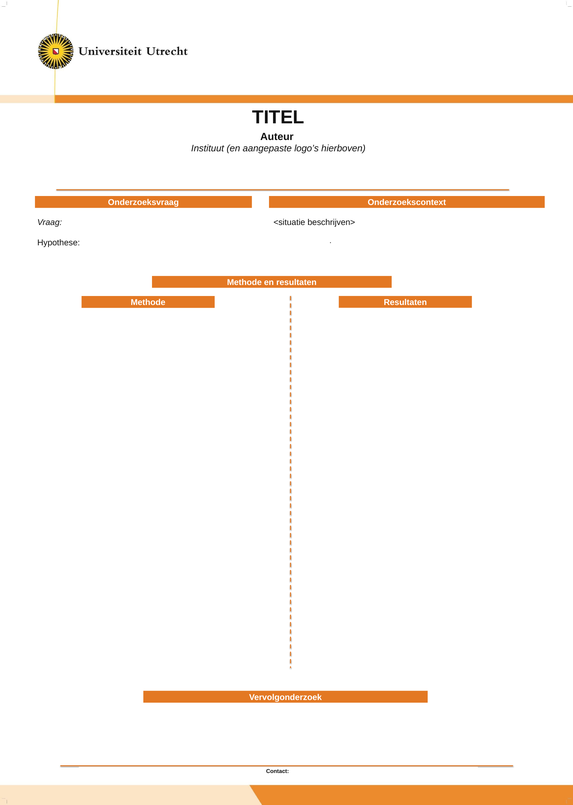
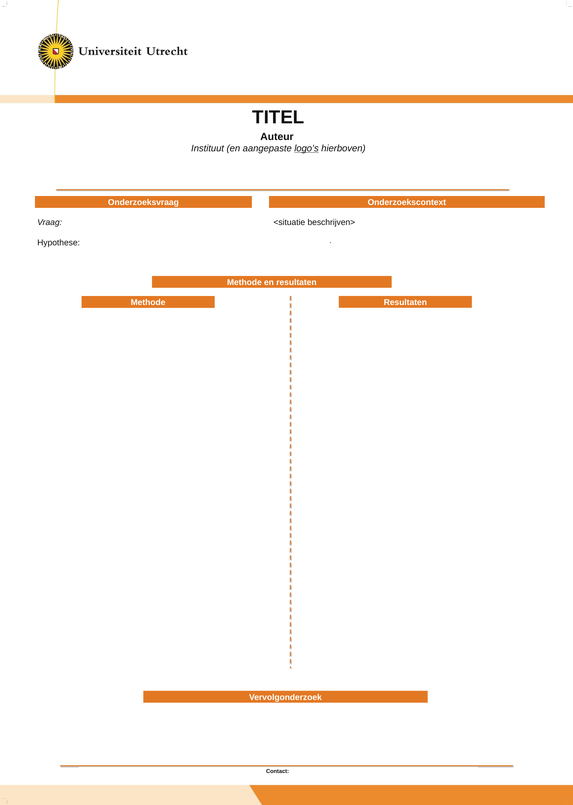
logo’s underline: none -> present (307, 148)
